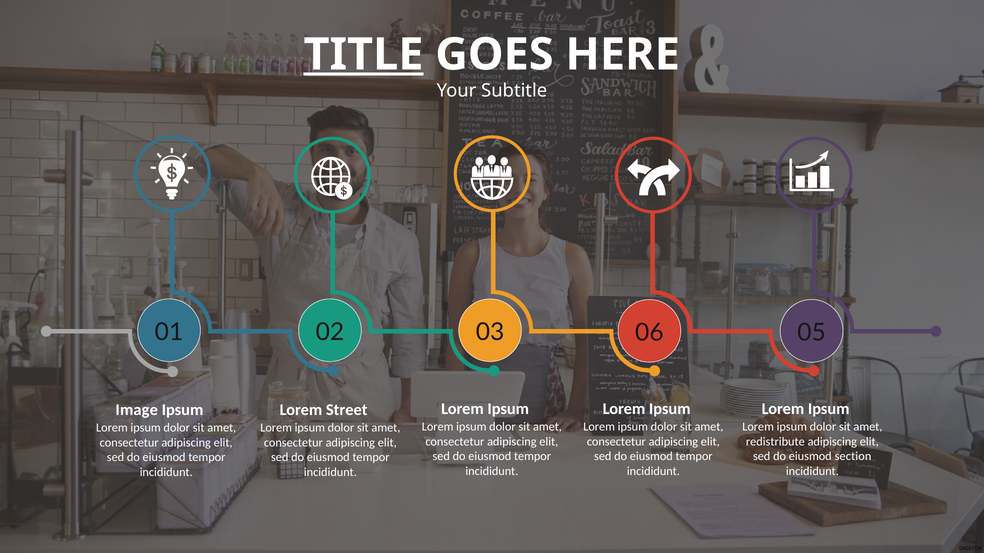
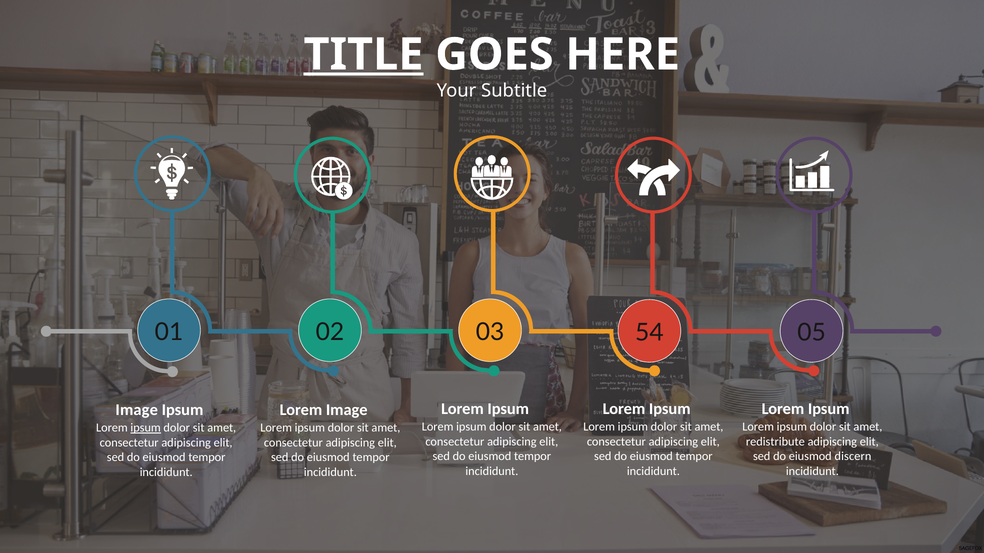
06: 06 -> 54 (649, 333)
Lorem Street: Street -> Image (347, 410)
ipsum underline: none -> present (146, 428)
section: section -> discern (853, 457)
